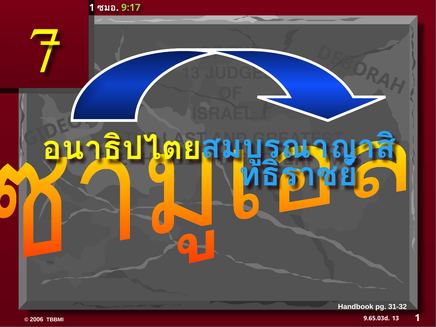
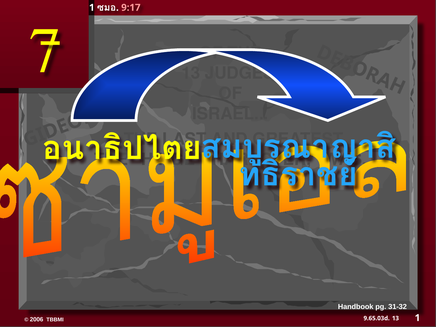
9:17 colour: light green -> pink (131, 8)
